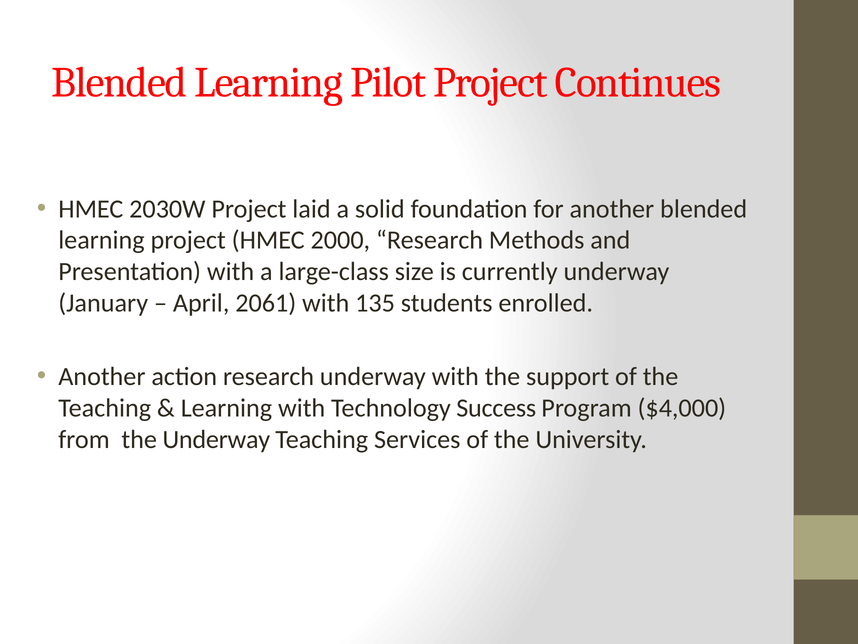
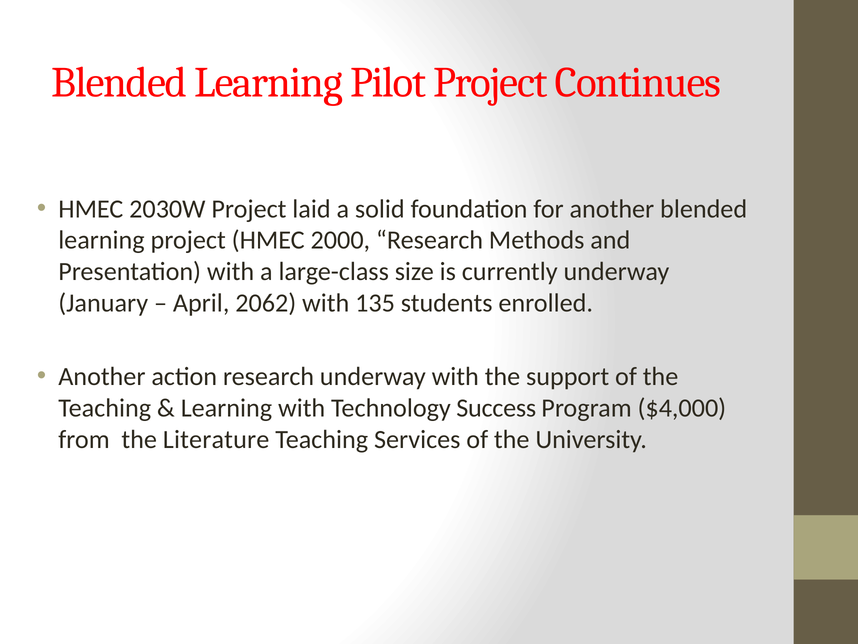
2061: 2061 -> 2062 (266, 303)
the Underway: Underway -> Literature (216, 439)
